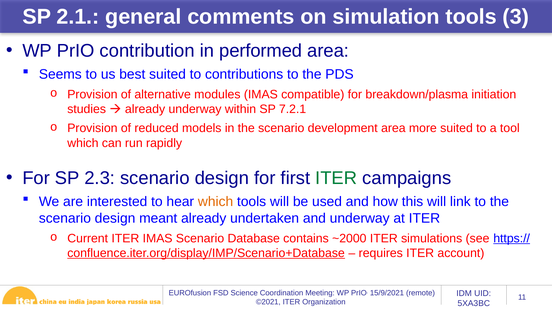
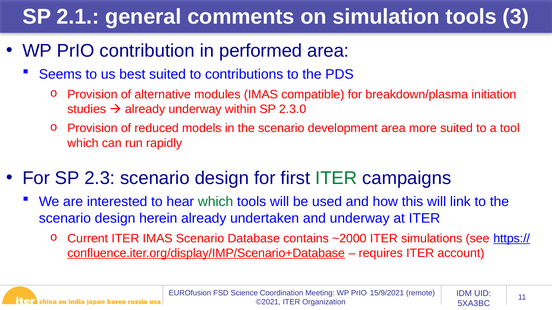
7.2.1: 7.2.1 -> 2.3.0 (293, 109)
which colour: orange -> green (216, 202)
meant: meant -> herein (158, 219)
